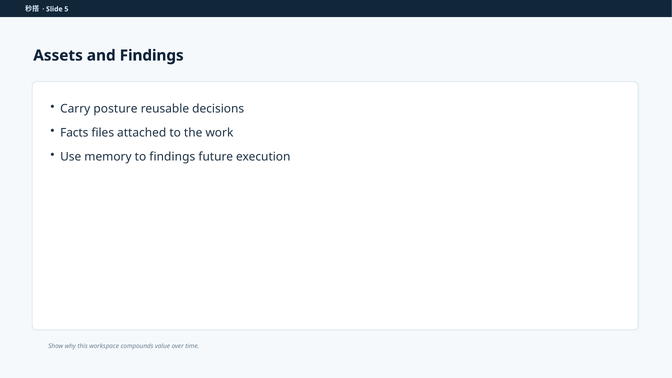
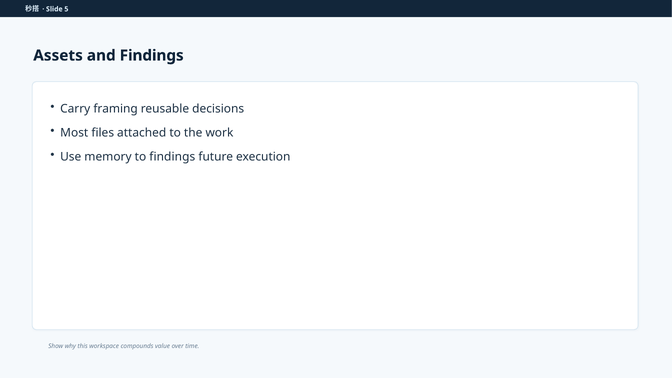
posture: posture -> framing (116, 109)
Facts: Facts -> Most (74, 133)
